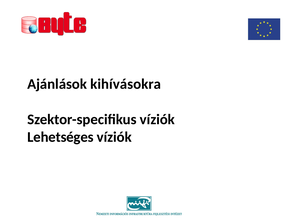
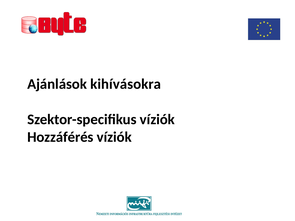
Lehetséges: Lehetséges -> Hozzáférés (60, 137)
